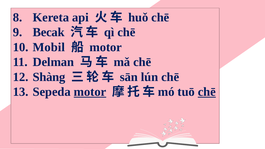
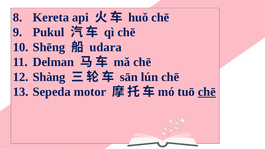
Becak: Becak -> Pukul (49, 32)
Mobil: Mobil -> Shēng (49, 47)
motor: motor -> udara (106, 47)
motor underline: present -> none (90, 92)
